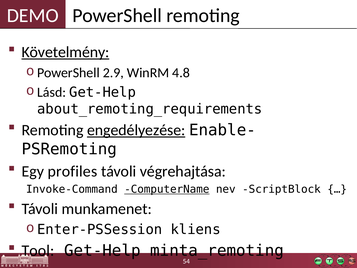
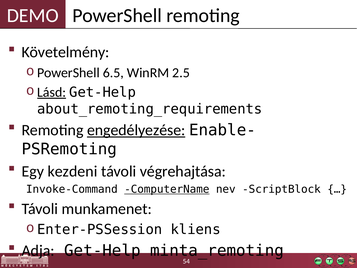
Követelmény underline: present -> none (65, 52)
2.9: 2.9 -> 6.5 (113, 73)
4.8: 4.8 -> 2.5 (181, 73)
Lásd underline: none -> present (52, 92)
profiles: profiles -> kezdeni (72, 171)
Tool: Tool -> Adja (38, 250)
